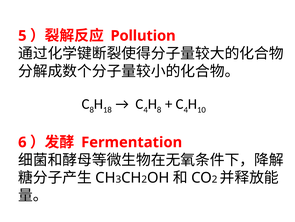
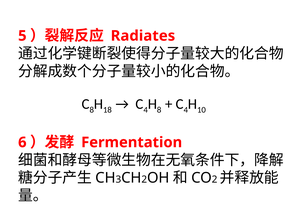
Pollution: Pollution -> Radiates (143, 36)
